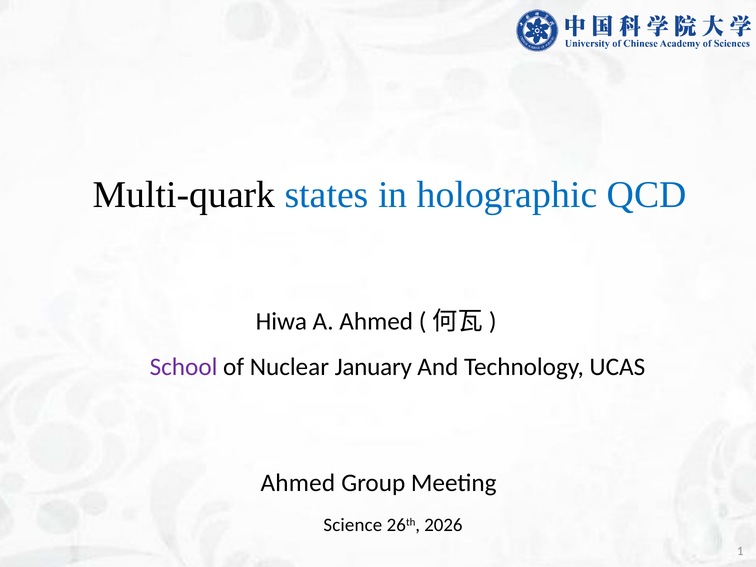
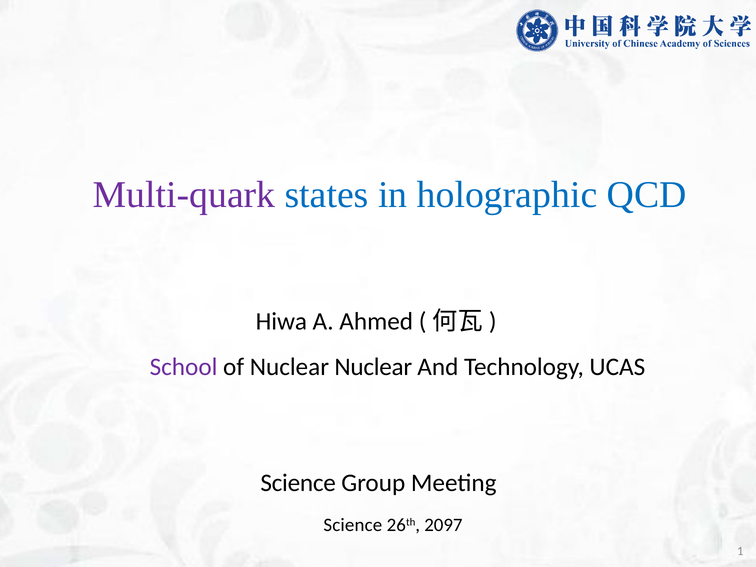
Multi-quark colour: black -> purple (184, 195)
Nuclear January: January -> Nuclear (373, 367)
Ahmed: Ahmed -> Science (298, 483)
2026: 2026 -> 2097 (443, 525)
